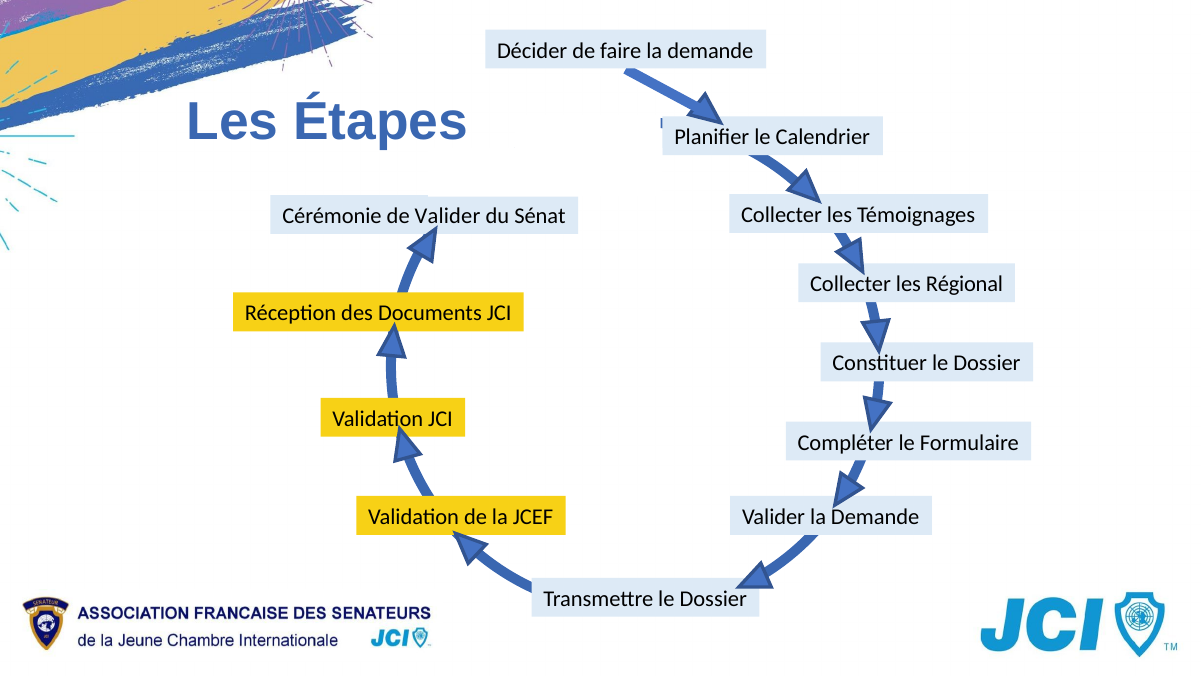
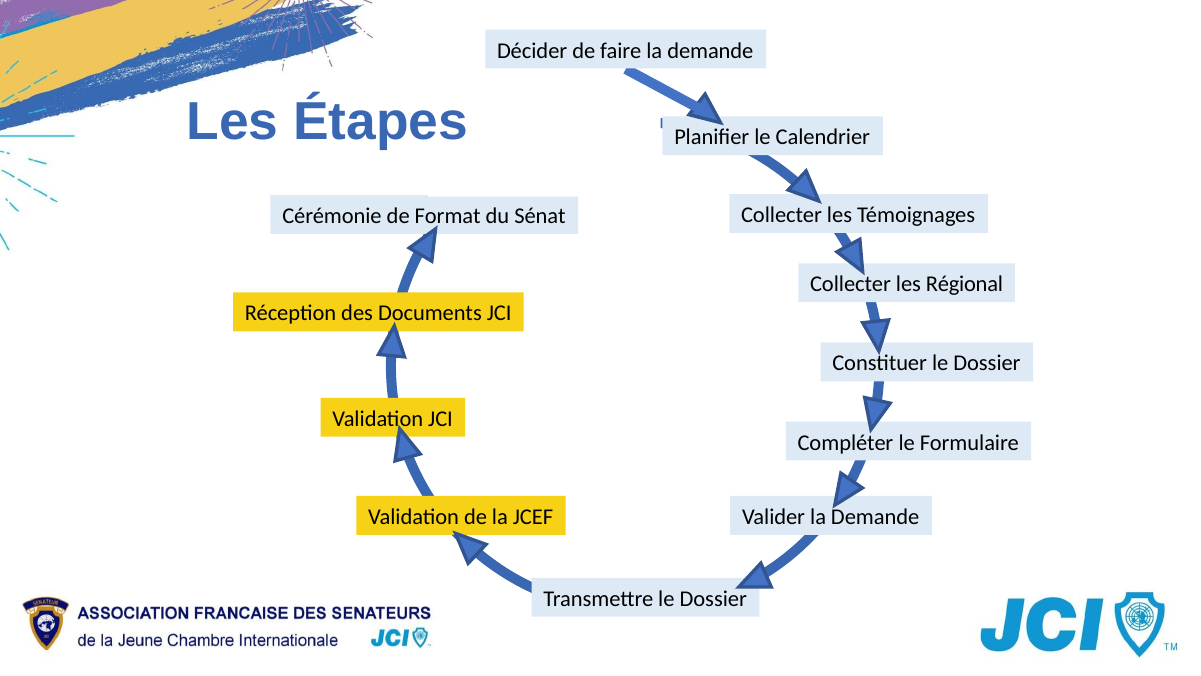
de Valider: Valider -> Format (448, 216)
